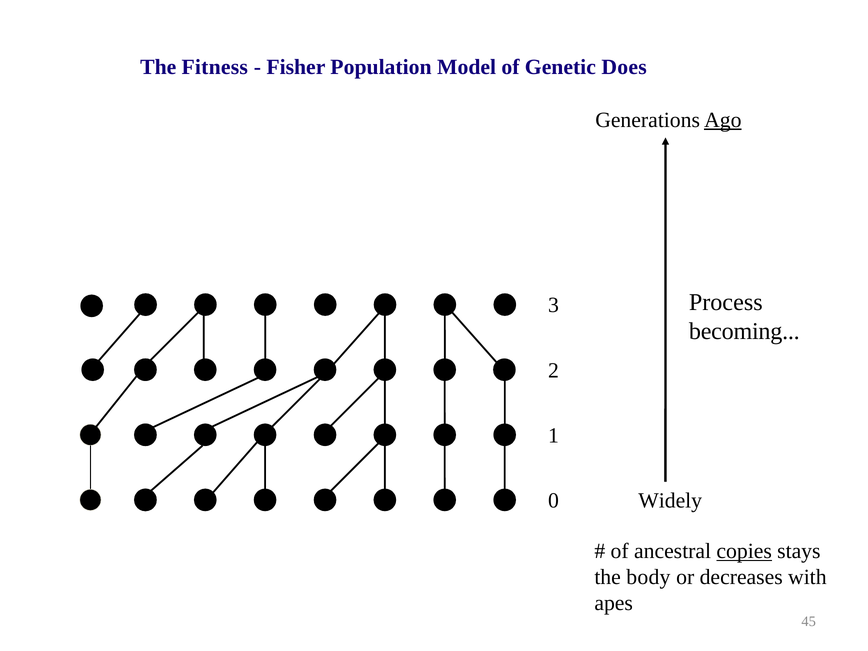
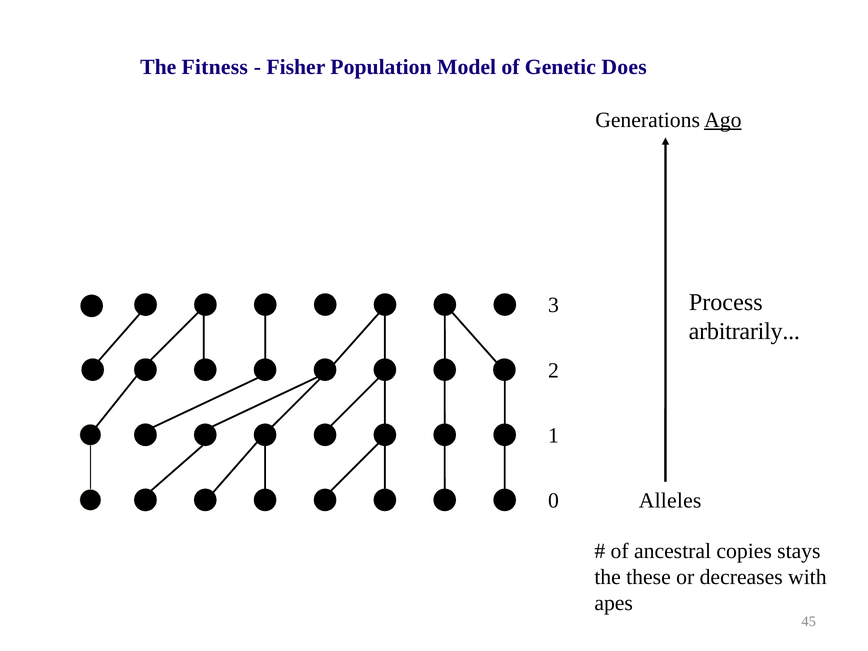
becoming: becoming -> arbitrarily (744, 331)
Widely: Widely -> Alleles (670, 501)
copies underline: present -> none (744, 551)
body: body -> these (648, 577)
